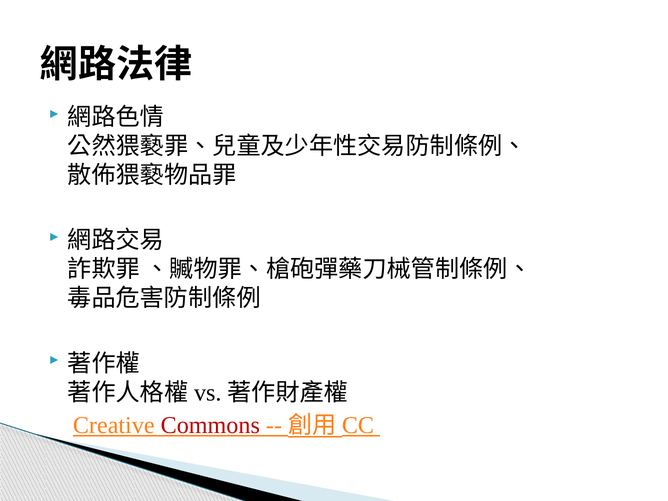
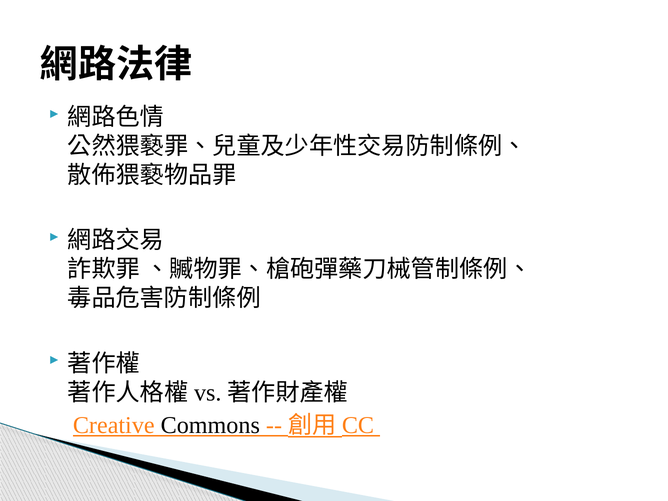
Commons colour: red -> black (210, 425)
